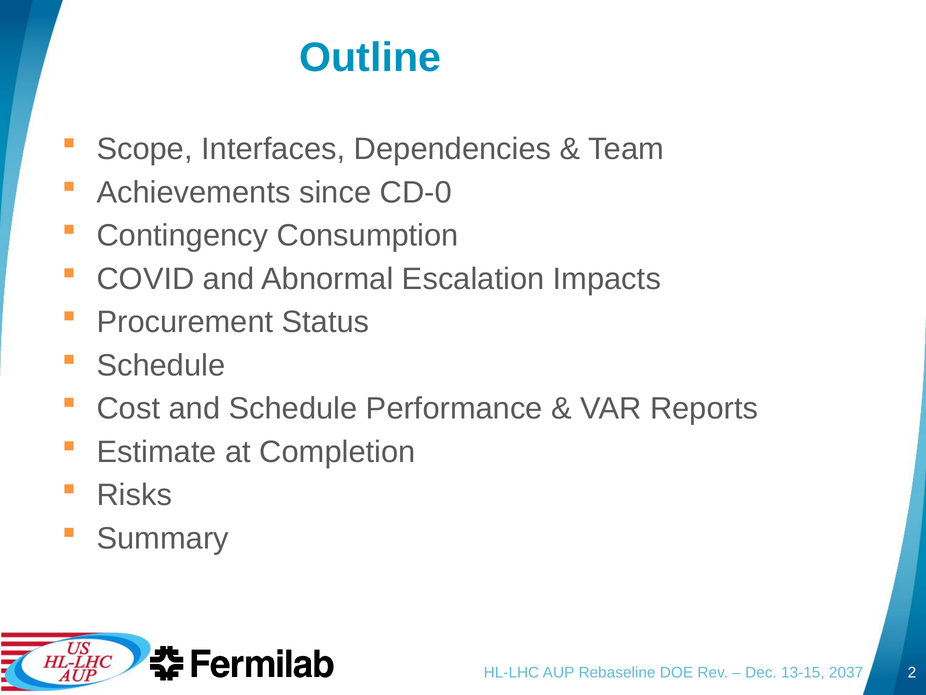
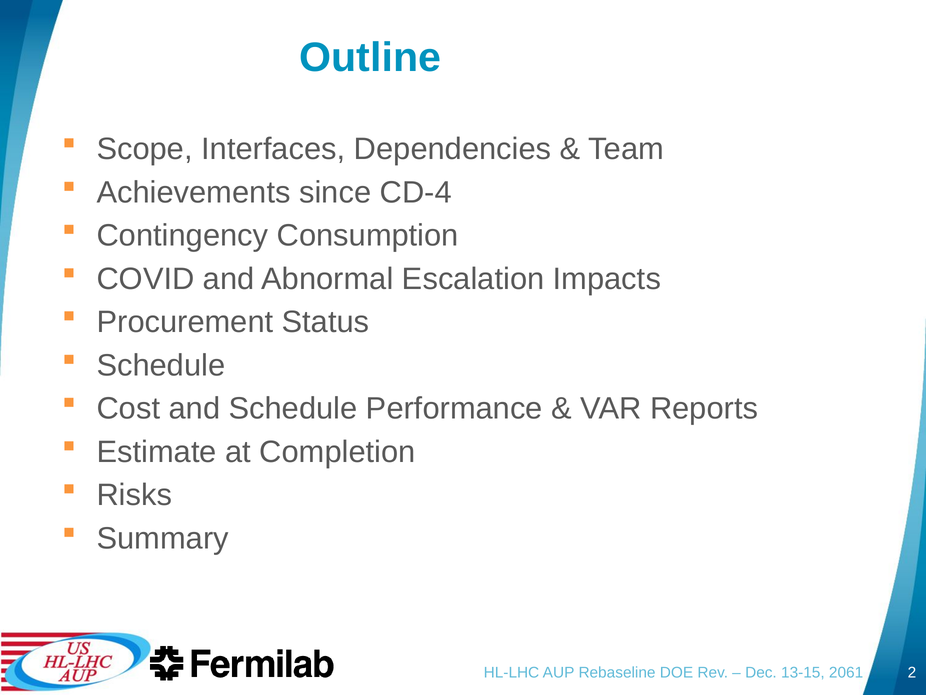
CD-0: CD-0 -> CD-4 (416, 192)
2037: 2037 -> 2061 (846, 672)
